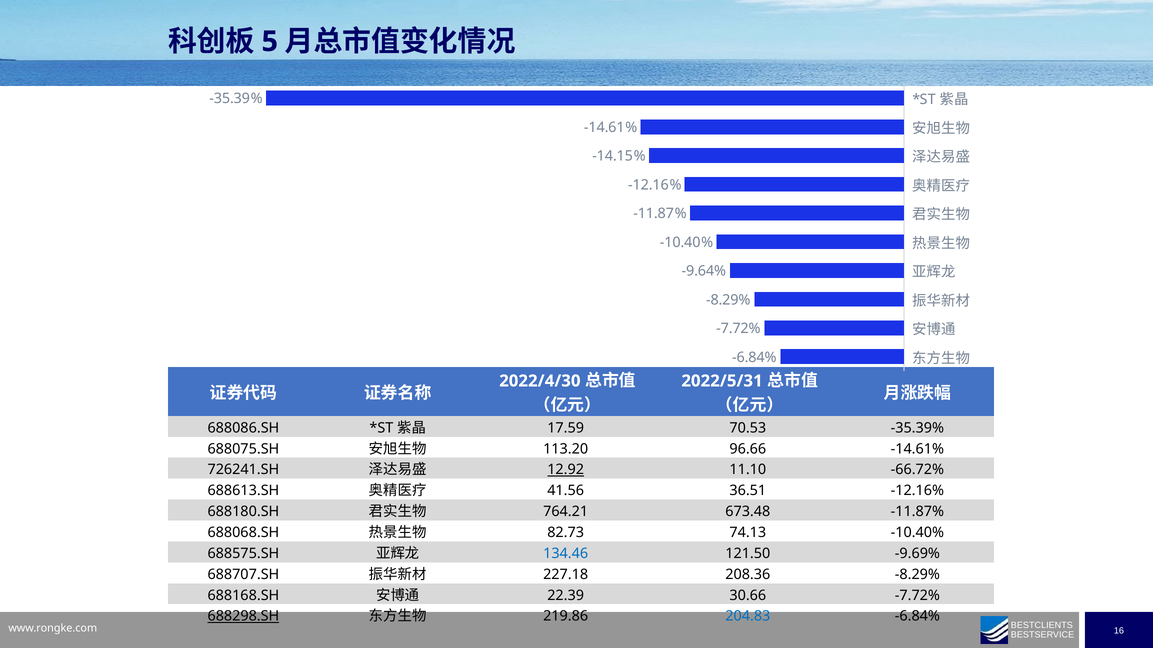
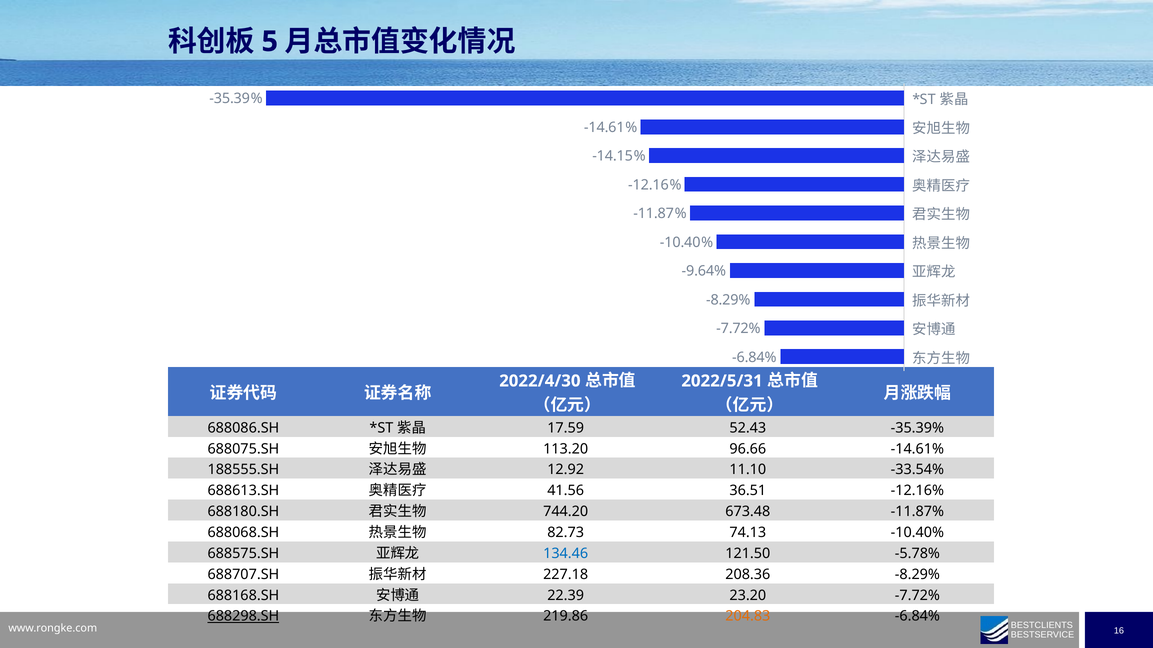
70.53: 70.53 -> 52.43 (748, 428)
726241.SH: 726241.SH -> 188555.SH (243, 470)
12.92 underline: present -> none (566, 470)
-66.72%: -66.72% -> -33.54% (917, 470)
764.21: 764.21 -> 744.20 (566, 512)
-9.69%: -9.69% -> -5.78% (917, 554)
30.66: 30.66 -> 23.20 (748, 596)
204.83 colour: blue -> orange (748, 617)
